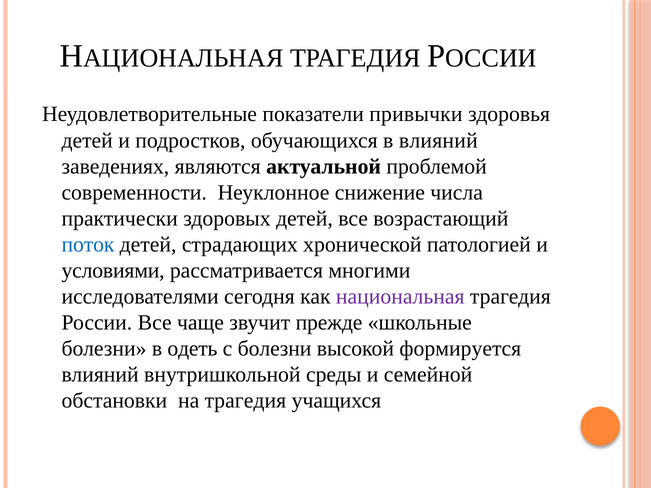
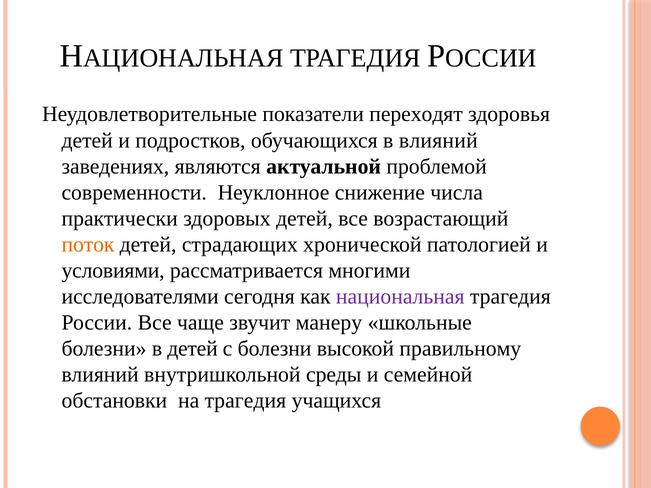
привычки: привычки -> переходят (416, 114)
поток colour: blue -> orange (88, 245)
прежде: прежде -> манеру (329, 323)
в одеть: одеть -> детей (193, 349)
формируется: формируется -> правильному (460, 349)
